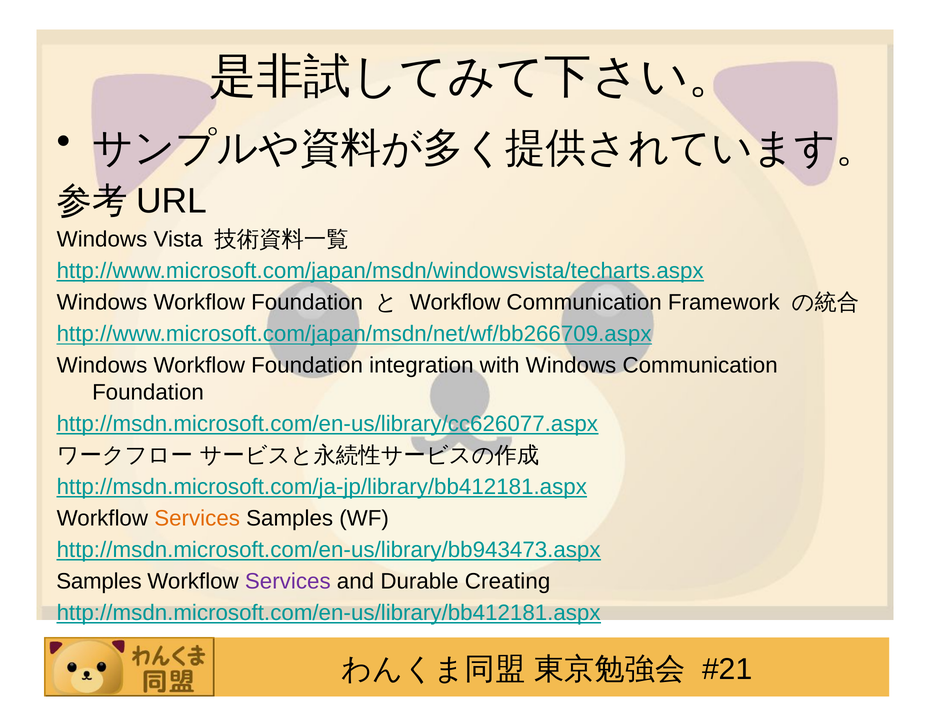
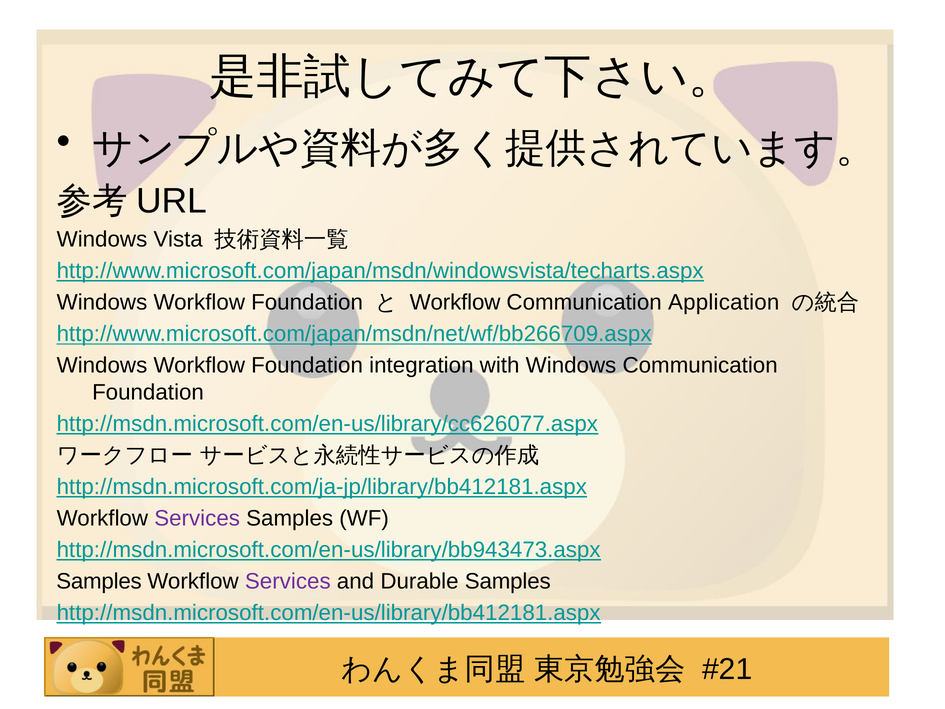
Framework: Framework -> Application (724, 302)
Services colour: orange -> purple (197, 518)
Durable Creating: Creating -> Samples (508, 581)
